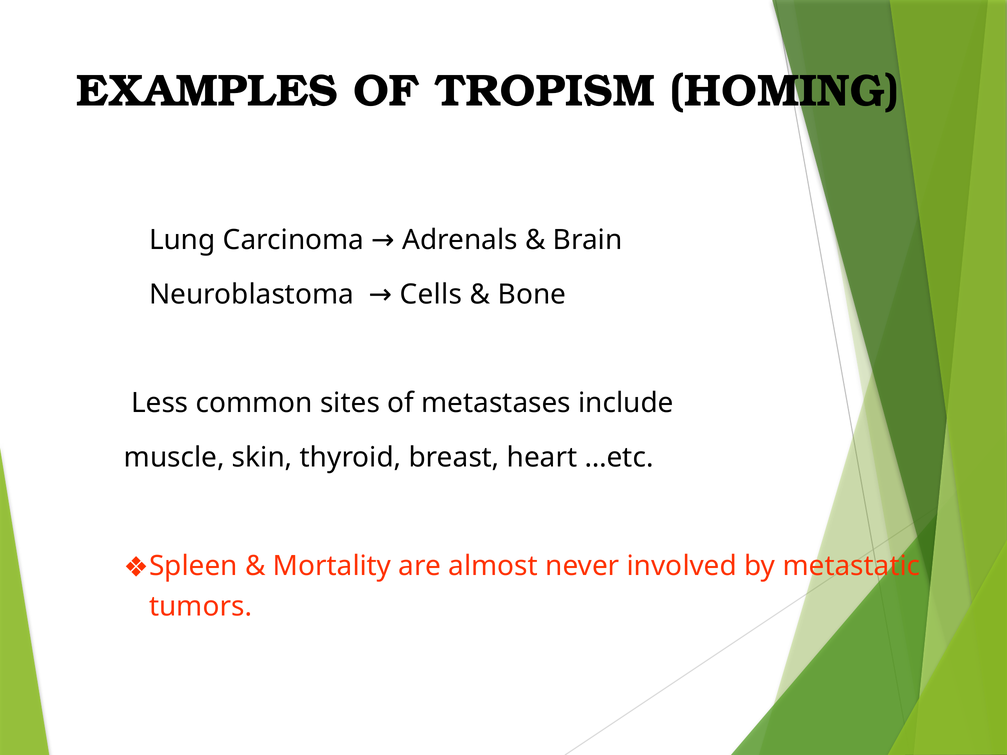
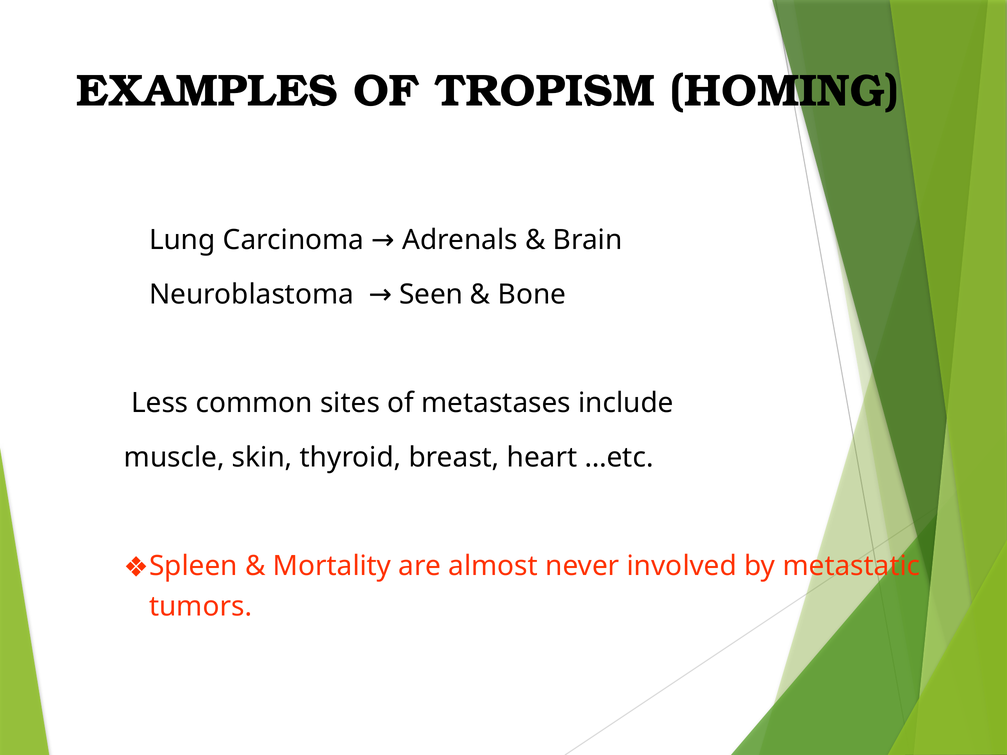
Cells: Cells -> Seen (431, 295)
